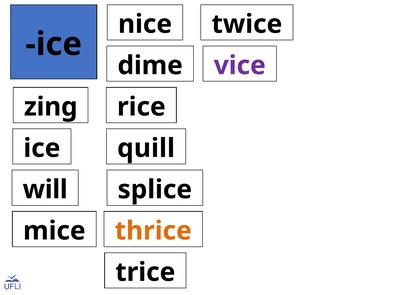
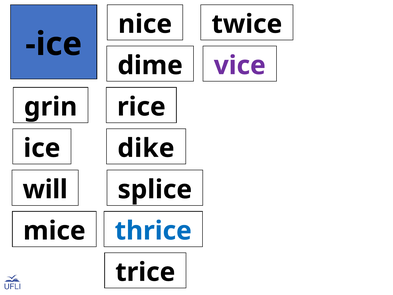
zing: zing -> grin (51, 107)
quill: quill -> dike (146, 148)
thrice colour: orange -> blue (153, 231)
